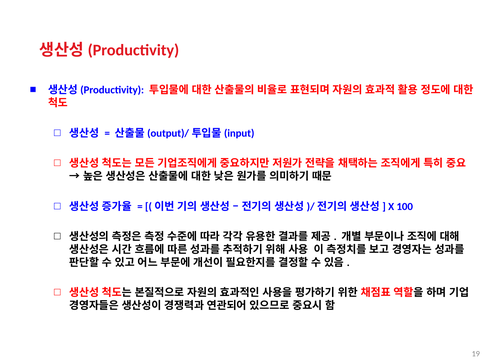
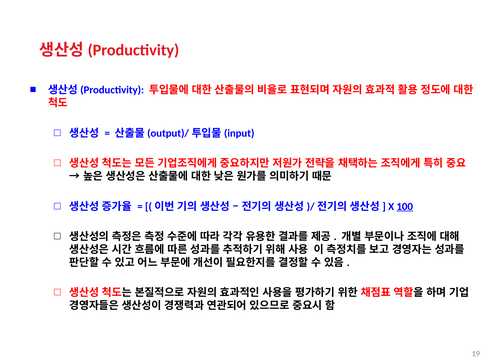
100 underline: none -> present (405, 207)
